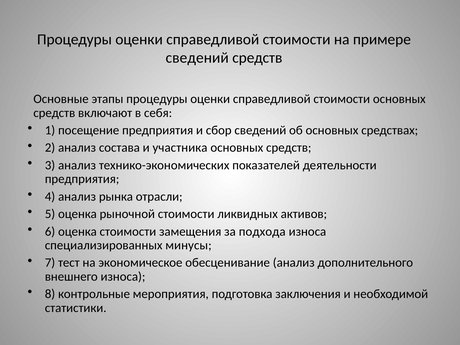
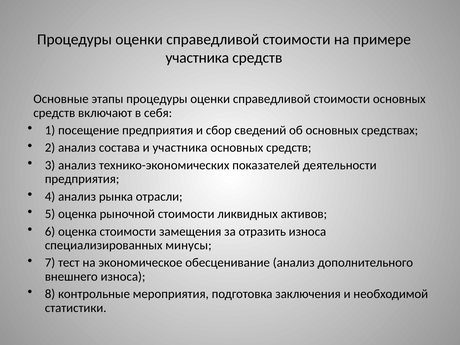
сведений: сведений -> участника (197, 58)
подхода: подхода -> отразить (262, 231)
